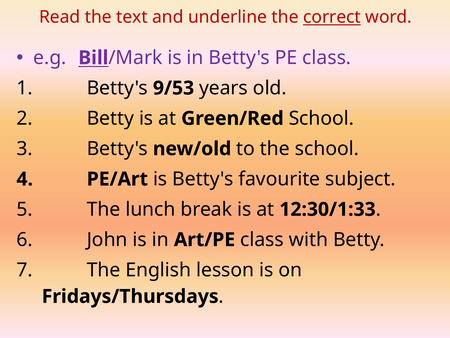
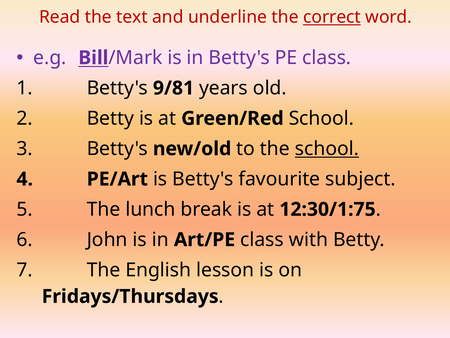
9/53: 9/53 -> 9/81 (174, 88)
school underline: none -> present (327, 149)
12:30/1:33: 12:30/1:33 -> 12:30/1:75 (328, 209)
